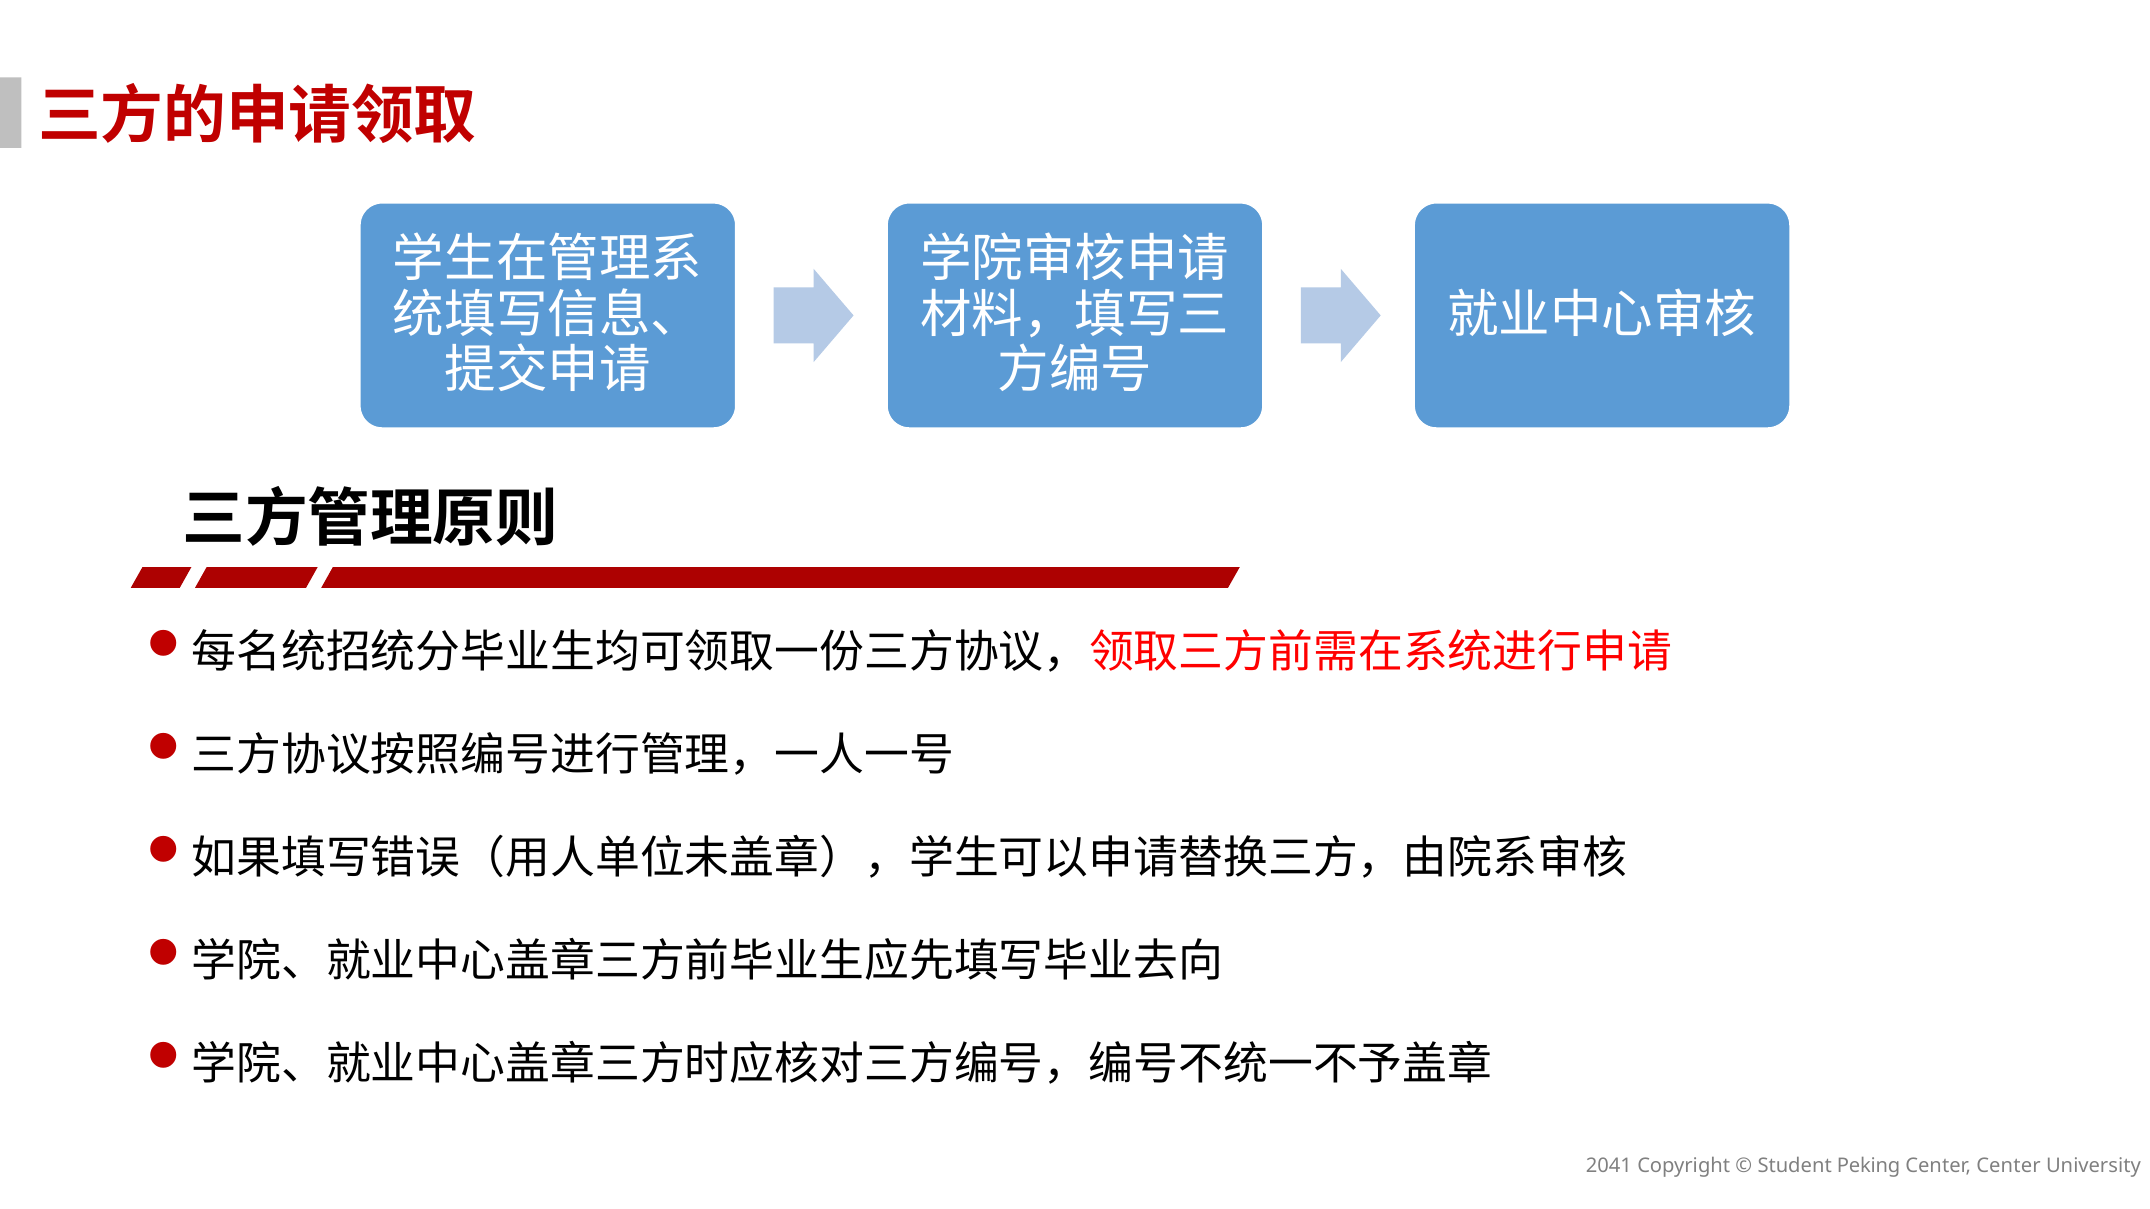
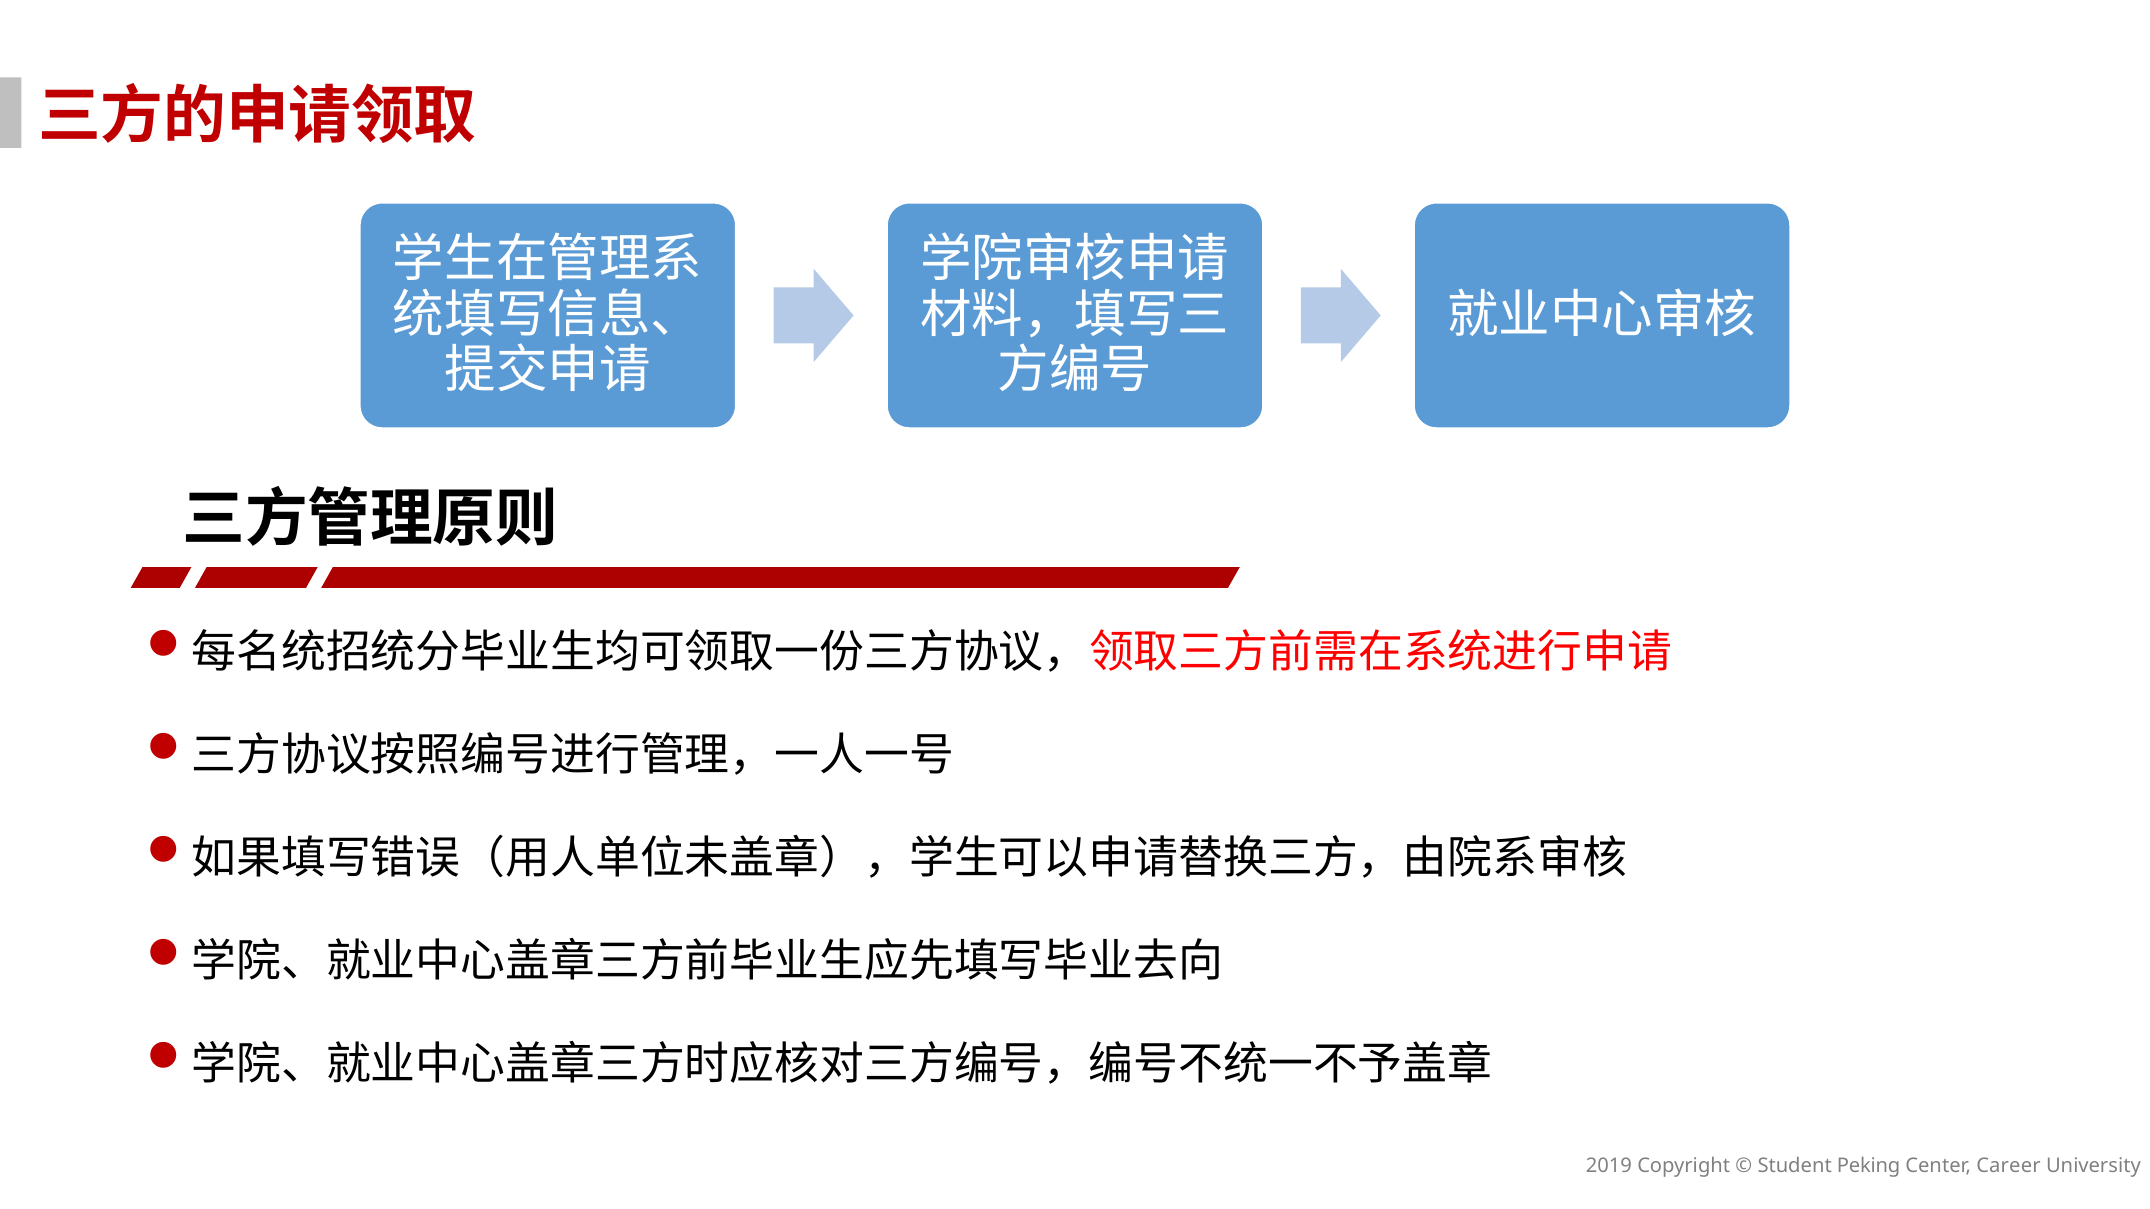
2041: 2041 -> 2019 (1609, 1166)
Center Center: Center -> Career (2008, 1166)
